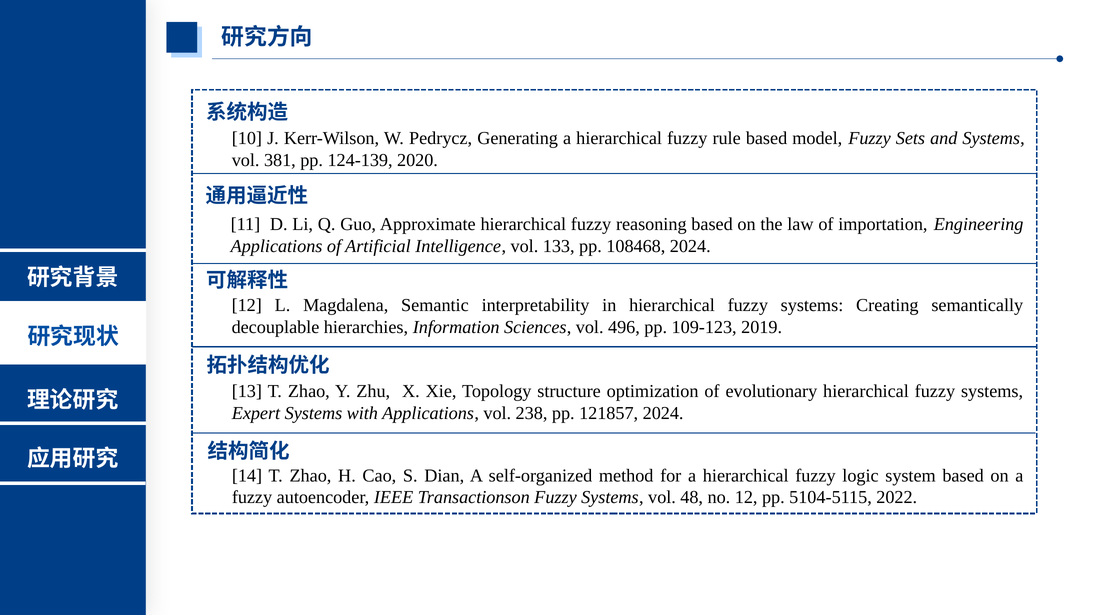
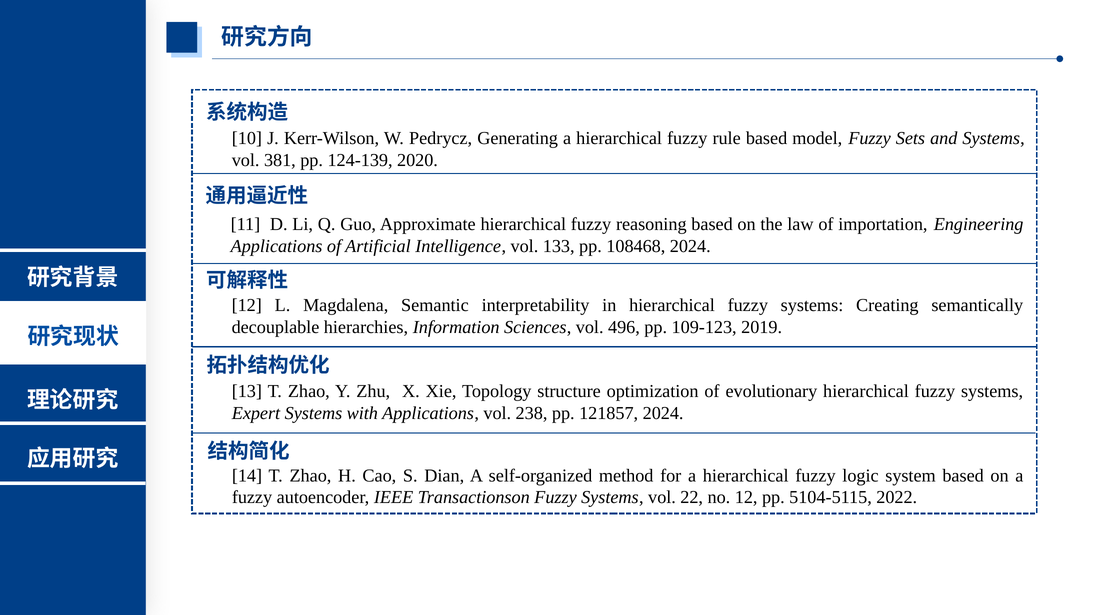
48: 48 -> 22 (692, 498)
